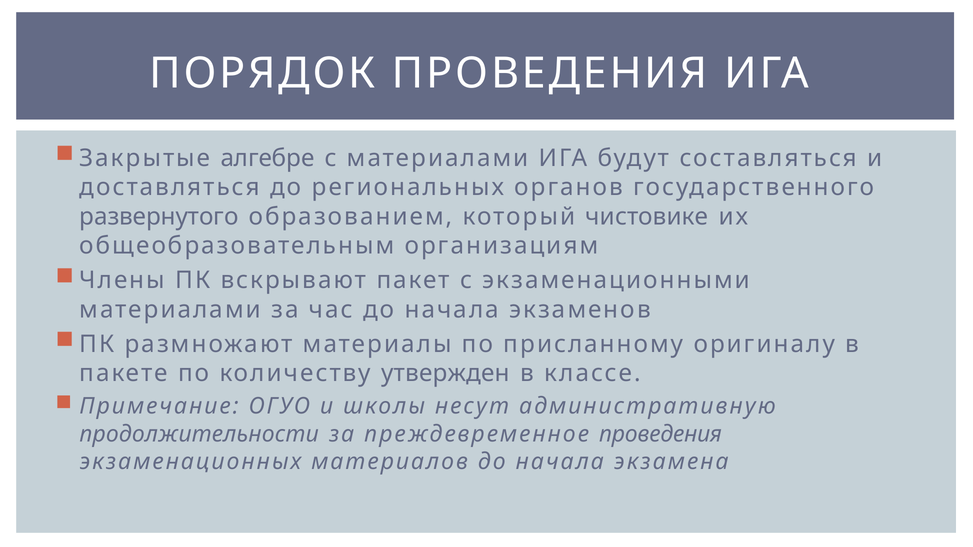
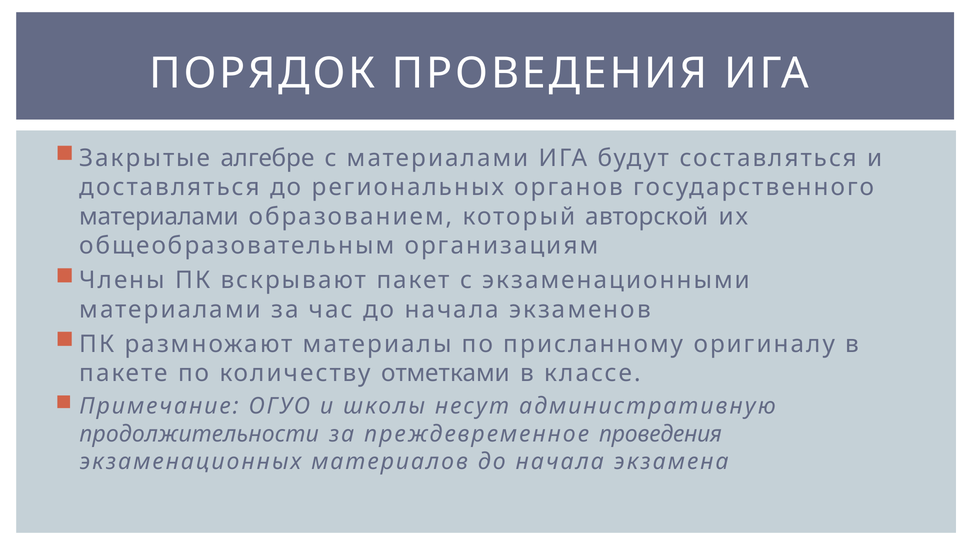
развернутого: развернутого -> материалами (159, 217)
чистовике: чистовике -> авторской (647, 217)
утвержден: утвержден -> отметками (446, 373)
